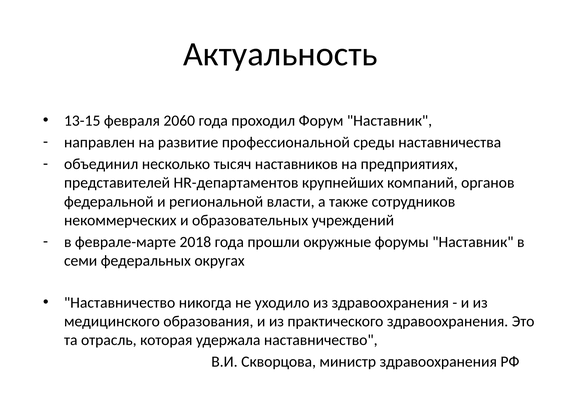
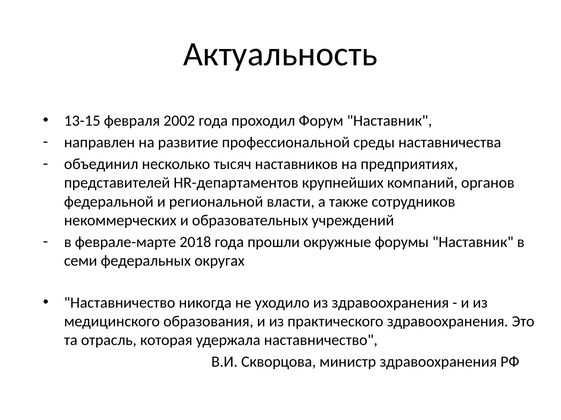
2060: 2060 -> 2002 (179, 121)
